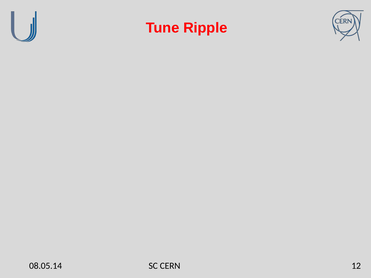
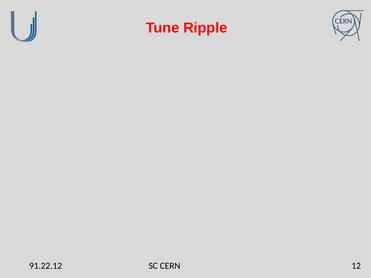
08.05.14: 08.05.14 -> 91.22.12 (46, 266)
